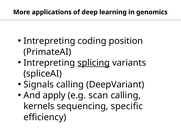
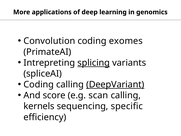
Intrepreting: Intrepreting -> Convolution (49, 41)
position: position -> exomes (126, 41)
Signals: Signals -> Coding (39, 84)
DeepVariant underline: none -> present (115, 84)
apply: apply -> score (54, 95)
